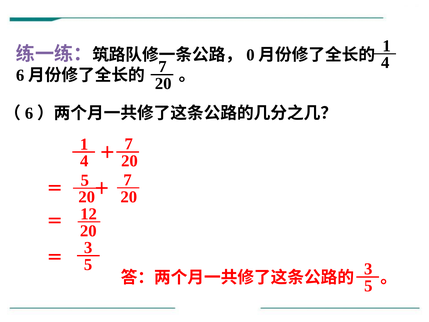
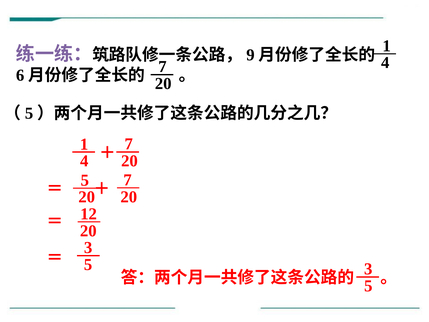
0: 0 -> 9 (250, 55)
6: 6 -> 5 (29, 113)
